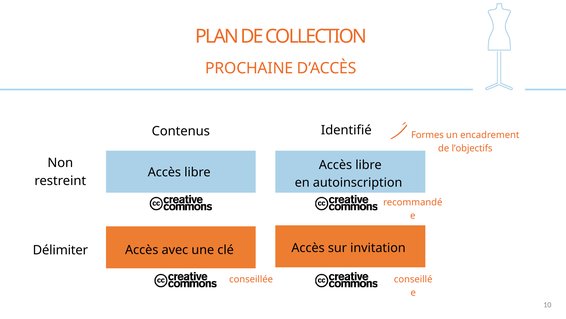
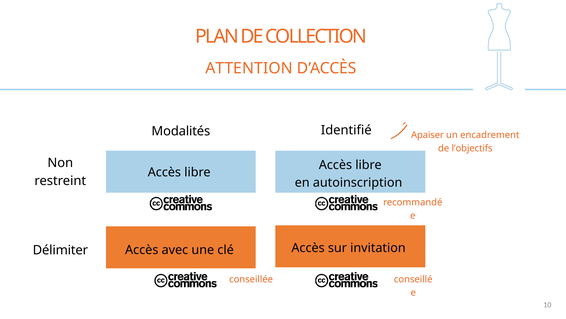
PROCHAINE: PROCHAINE -> ATTENTION (249, 68)
Contenus: Contenus -> Modalités (181, 131)
Formes: Formes -> Apaiser (427, 135)
